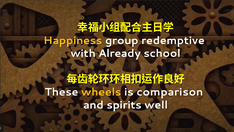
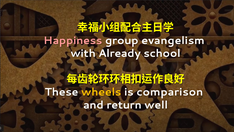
Happiness colour: yellow -> pink (73, 40)
redemptive: redemptive -> evangelism (173, 40)
spirits: spirits -> return (124, 105)
